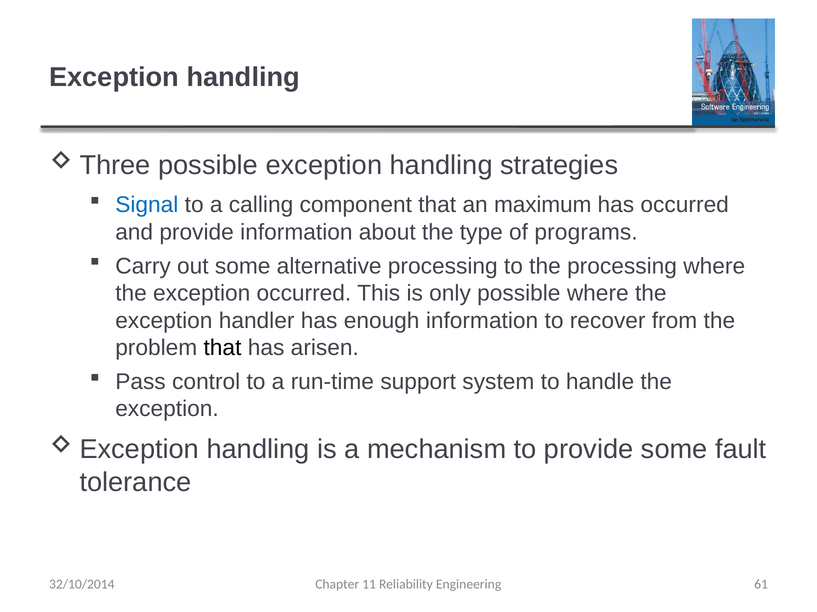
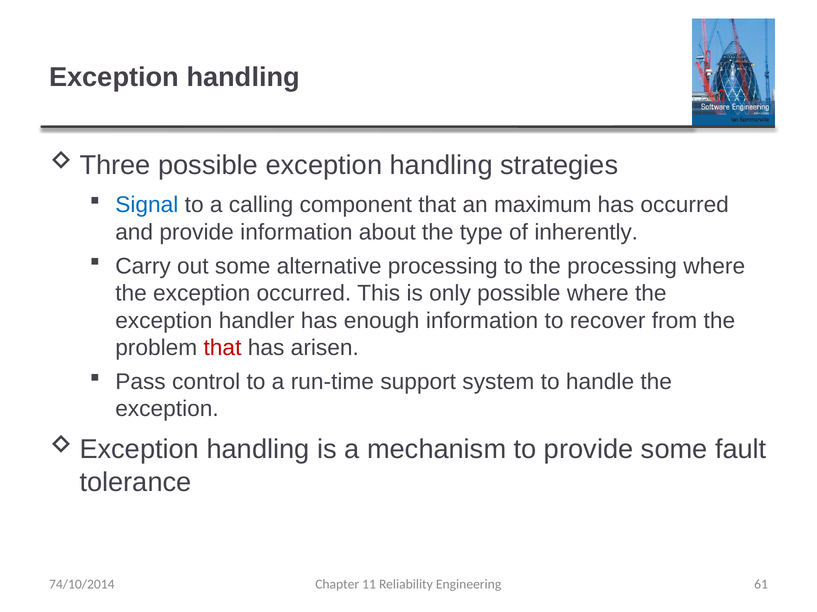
programs: programs -> inherently (586, 232)
that colour: black -> red (222, 348)
32/10/2014: 32/10/2014 -> 74/10/2014 (82, 585)
